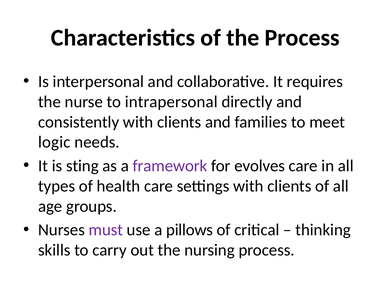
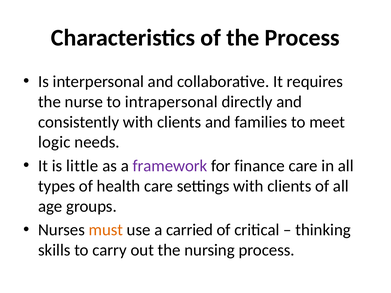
sting: sting -> little (82, 166)
evolves: evolves -> finance (260, 166)
must colour: purple -> orange (106, 230)
pillows: pillows -> carried (190, 230)
